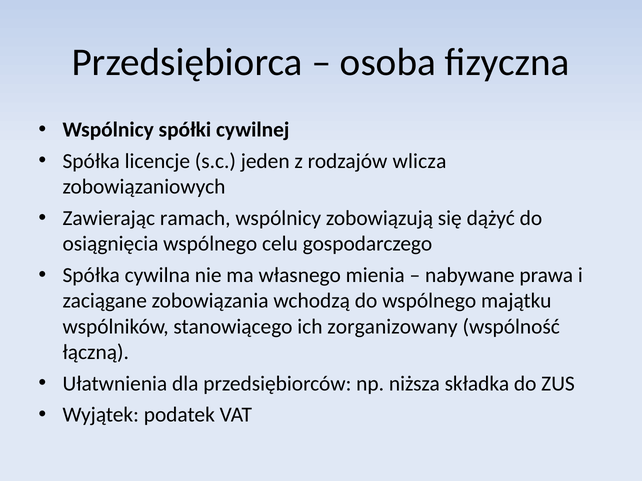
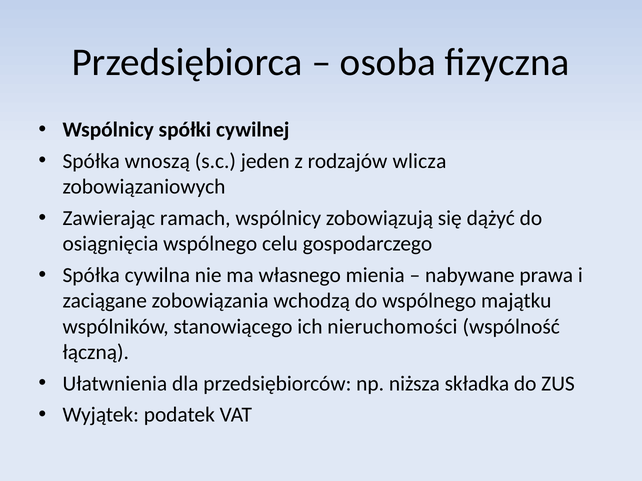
licencje: licencje -> wnoszą (157, 161)
zorganizowany: zorganizowany -> nieruchomości (392, 327)
